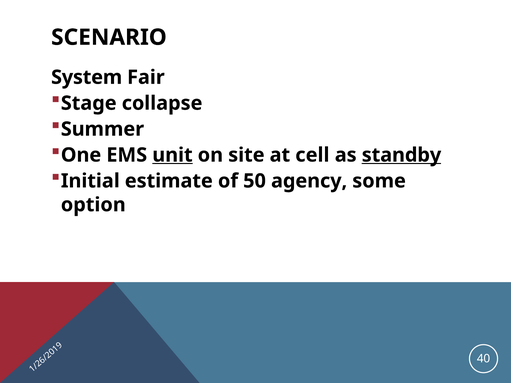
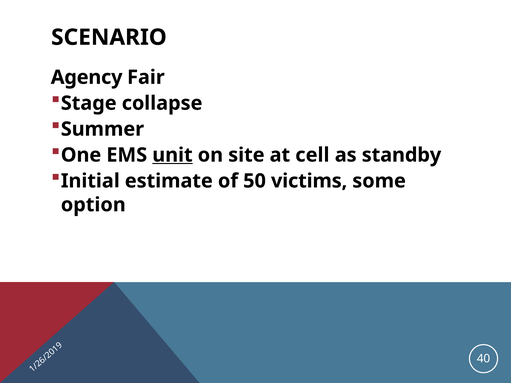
System: System -> Agency (87, 77)
standby underline: present -> none (401, 155)
agency: agency -> victims (309, 181)
